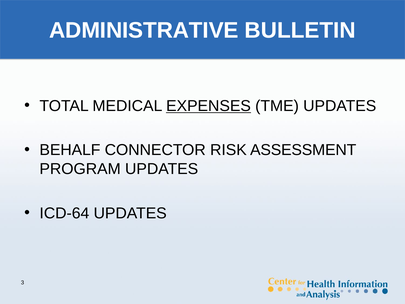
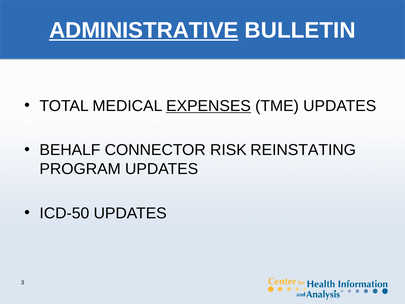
ADMINISTRATIVE underline: none -> present (144, 30)
ASSESSMENT: ASSESSMENT -> REINSTATING (303, 150)
ICD-64: ICD-64 -> ICD-50 (64, 213)
